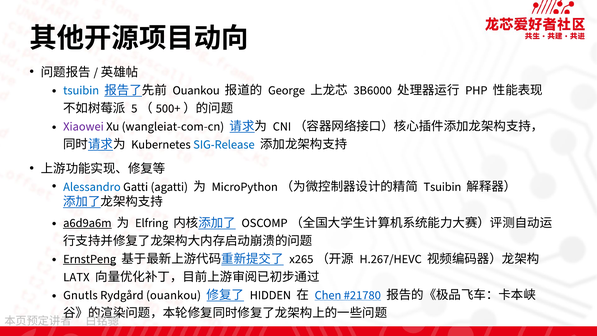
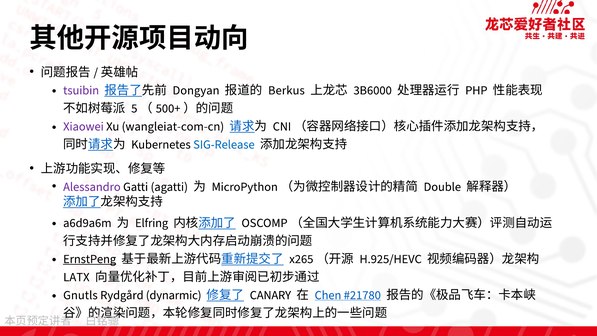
tsuibin colour: blue -> purple (81, 90)
Ouankou: Ouankou -> Dongyan (196, 90)
George: George -> Berkus (286, 90)
Alessandro colour: blue -> purple (92, 187)
Tsuibin: Tsuibin -> Double (442, 187)
a6d9a6m underline: present -> none (87, 223)
H.267/HEVC: H.267/HEVC -> H.925/HEVC (391, 259)
Rydgård ouankou: ouankou -> dynarmic (174, 295)
HIDDEN: HIDDEN -> CANARY (270, 295)
